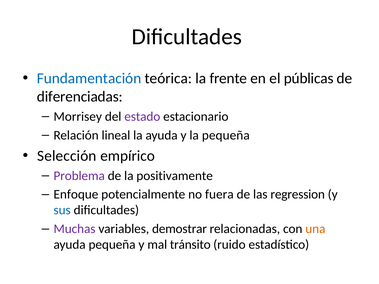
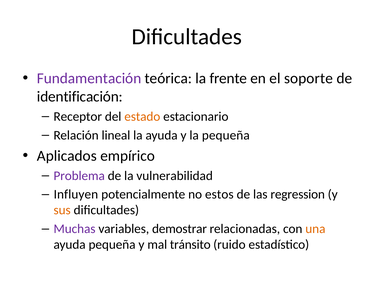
Fundamentación colour: blue -> purple (89, 78)
públicas: públicas -> soporte (309, 78)
diferenciadas: diferenciadas -> identificación (80, 97)
Morrisey: Morrisey -> Receptor (78, 117)
estado colour: purple -> orange (142, 117)
Selección: Selección -> Aplicados (67, 156)
positivamente: positivamente -> vulnerabilidad (175, 176)
Enfoque: Enfoque -> Influyen (76, 195)
fuera: fuera -> estos (219, 195)
sus colour: blue -> orange (62, 210)
